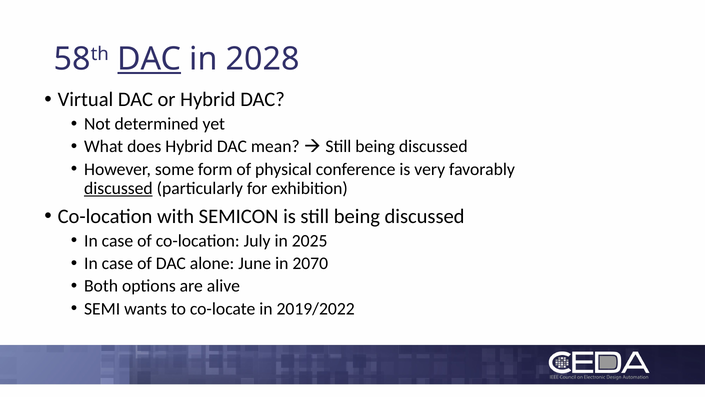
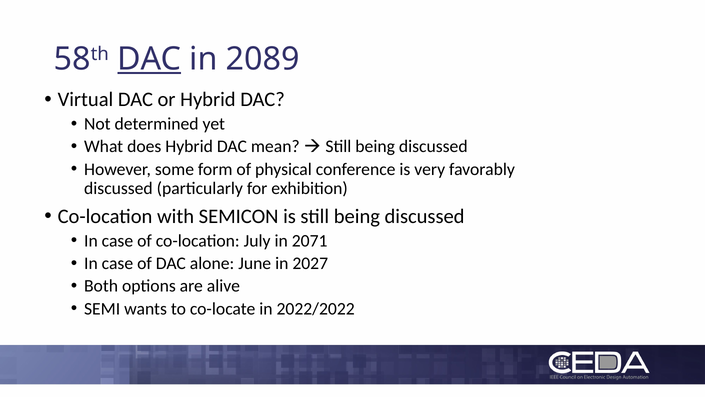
2028: 2028 -> 2089 (263, 59)
discussed underline: present -> none (118, 188)
2025: 2025 -> 2071 (310, 240)
2070: 2070 -> 2027 (310, 263)
2019/2022: 2019/2022 -> 2022/2022 (316, 309)
